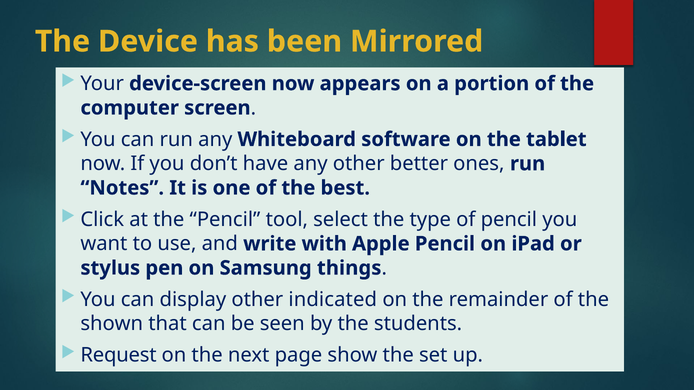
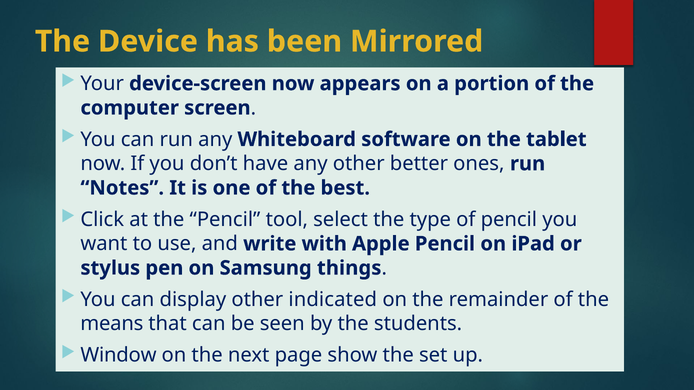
shown: shown -> means (112, 324)
Request: Request -> Window (118, 356)
